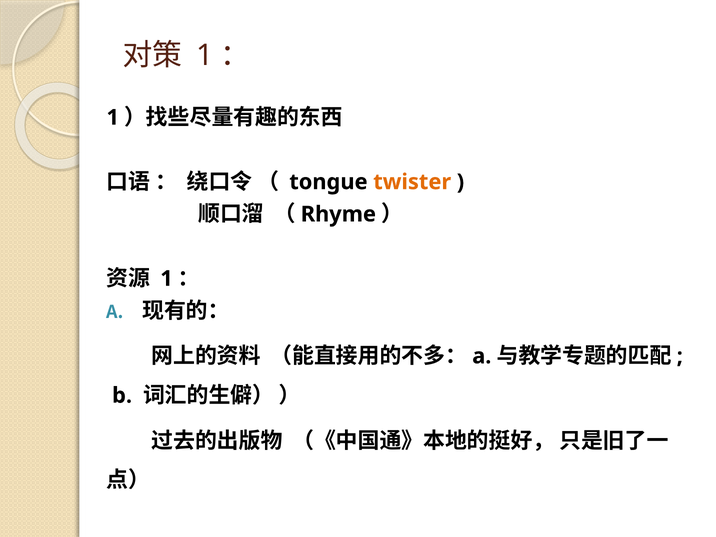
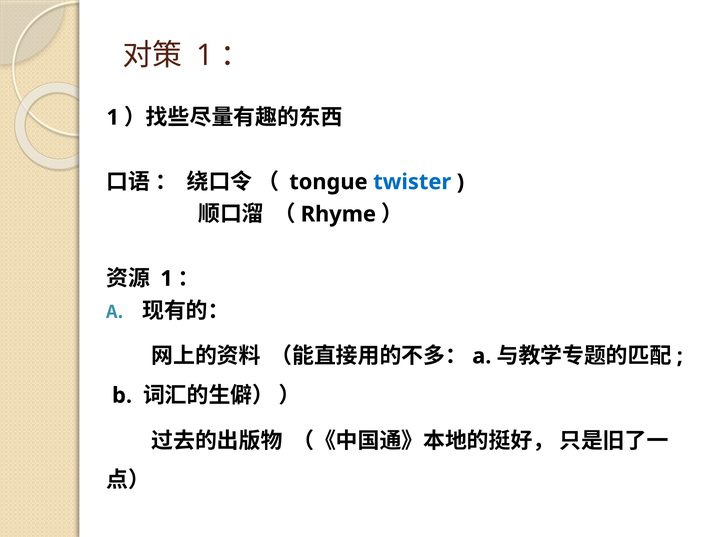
twister colour: orange -> blue (412, 182)
